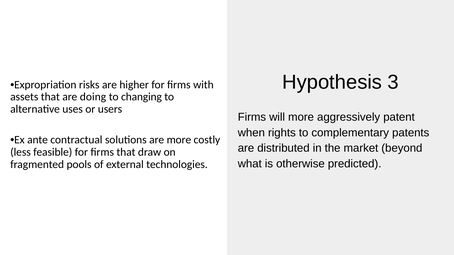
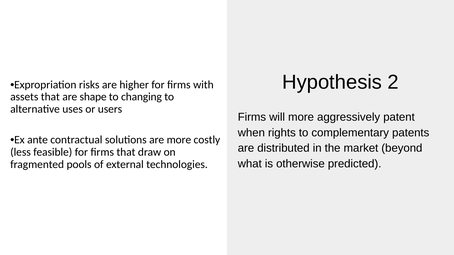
3: 3 -> 2 (393, 82)
doing: doing -> shape (93, 97)
